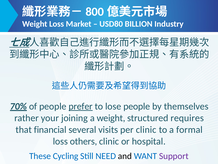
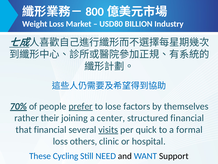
lose people: people -> factors (137, 106)
your: your -> their (50, 118)
a weight: weight -> center (111, 118)
structured requires: requires -> financial (187, 118)
visits underline: none -> present (108, 129)
per clinic: clinic -> quick (146, 129)
Support colour: purple -> black (174, 156)
